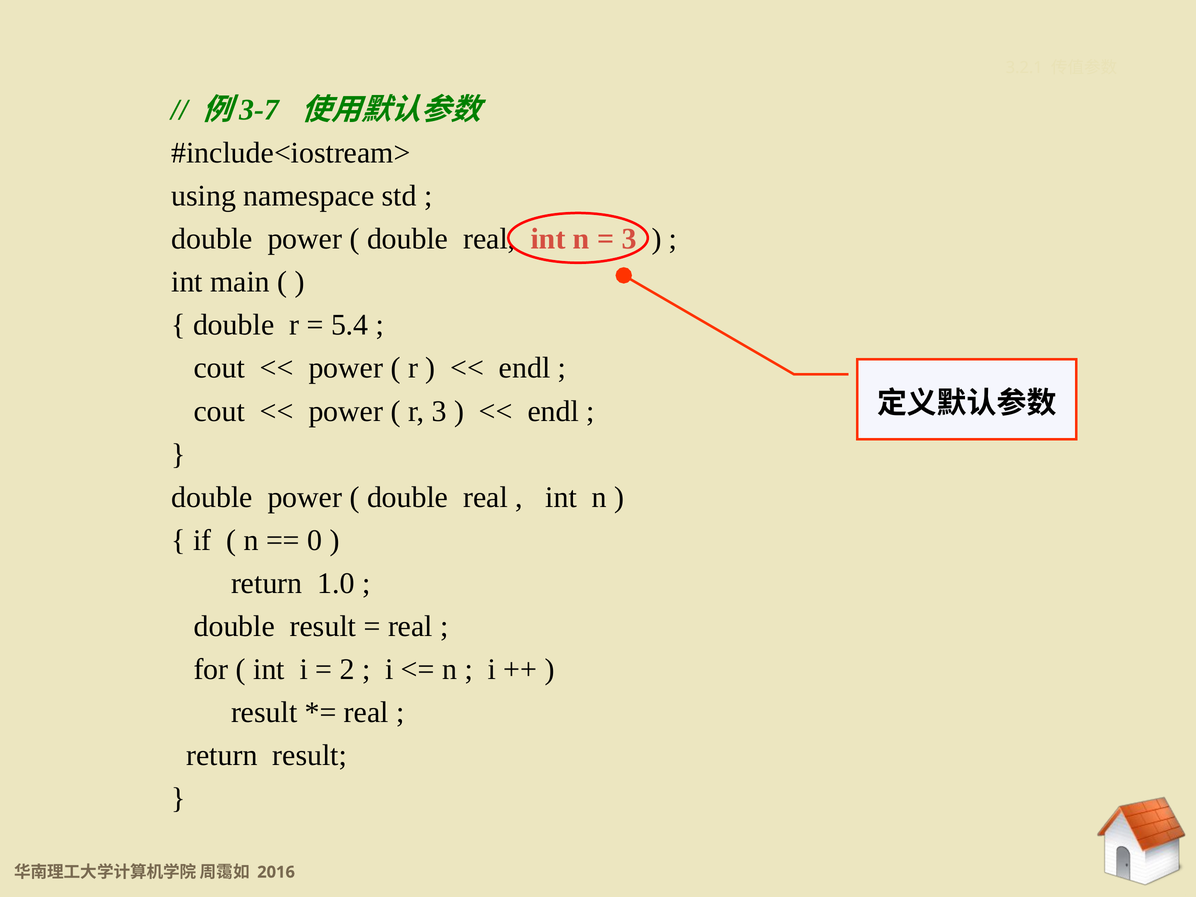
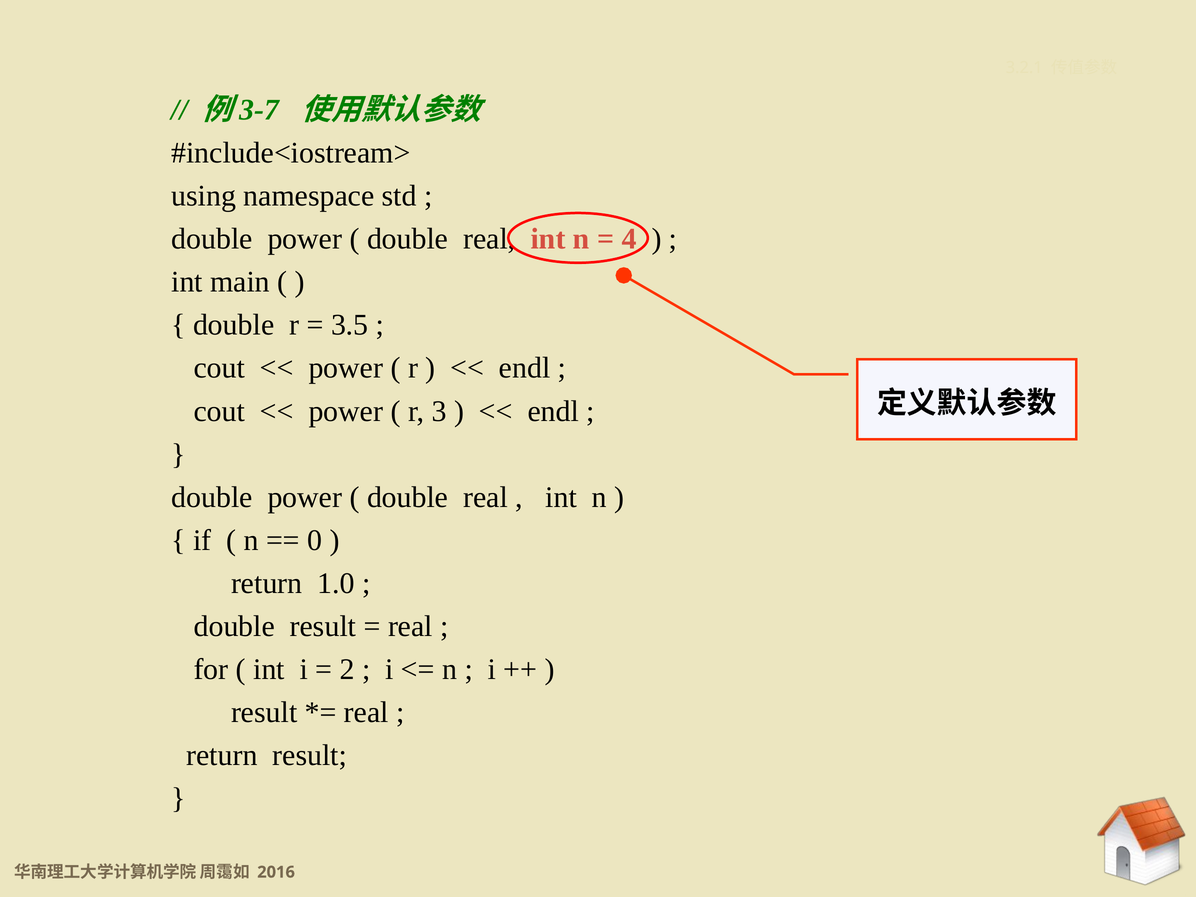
3: 3 -> 4 (629, 239)
5.4: 5.4 -> 3.5 (350, 325)
